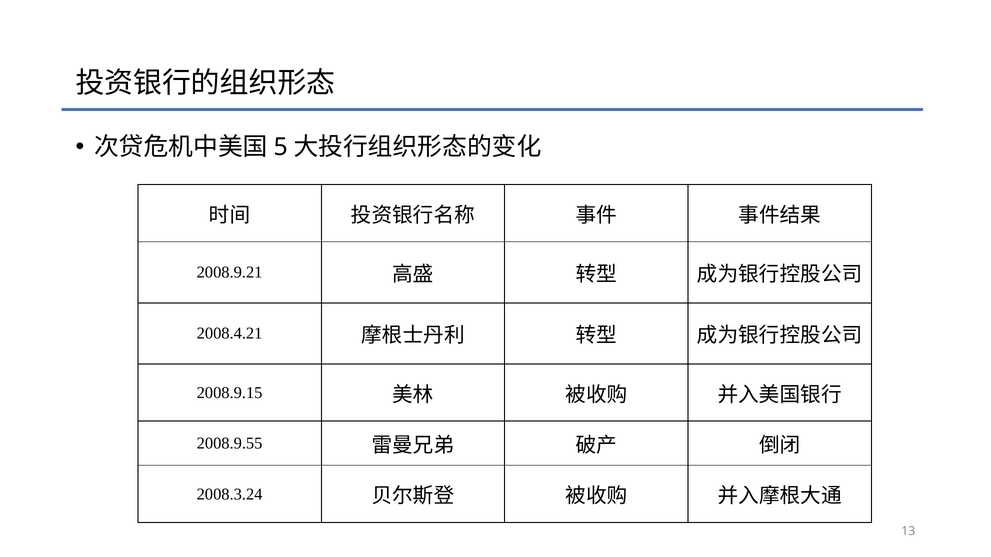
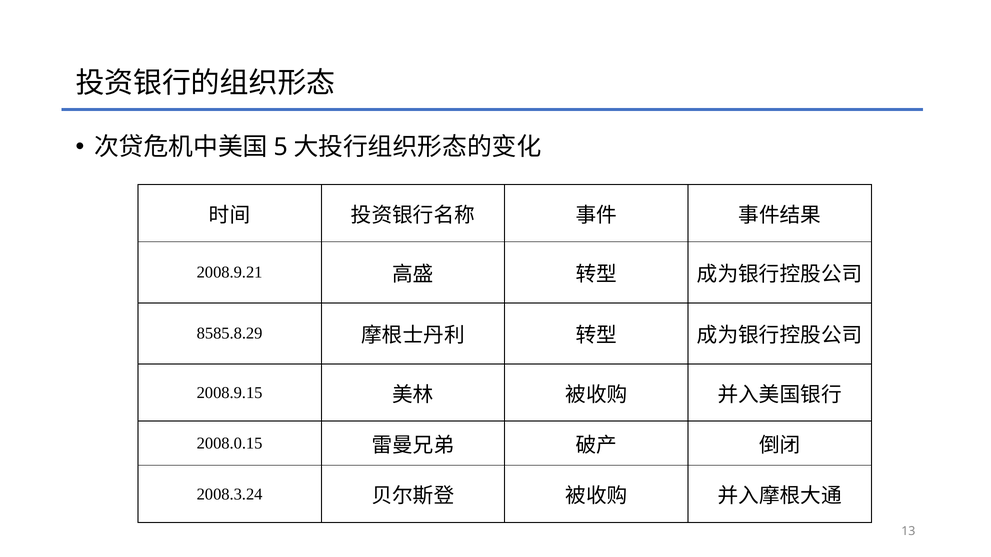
2008.4.21: 2008.4.21 -> 8585.8.29 (230, 334)
2008.9.55: 2008.9.55 -> 2008.0.15 (230, 444)
